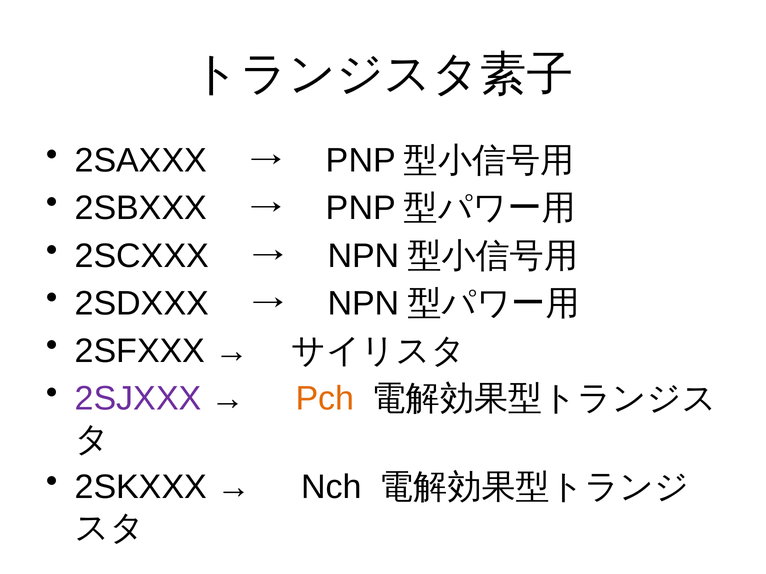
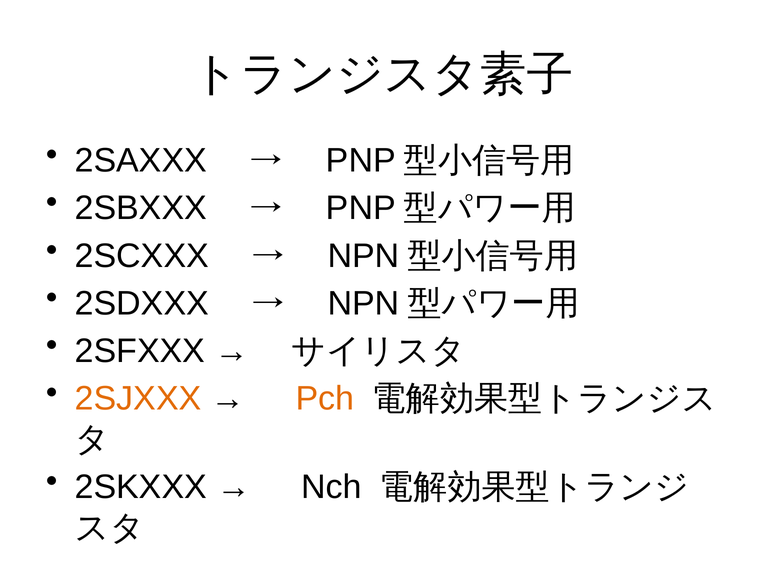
2SJXXX colour: purple -> orange (138, 399)
